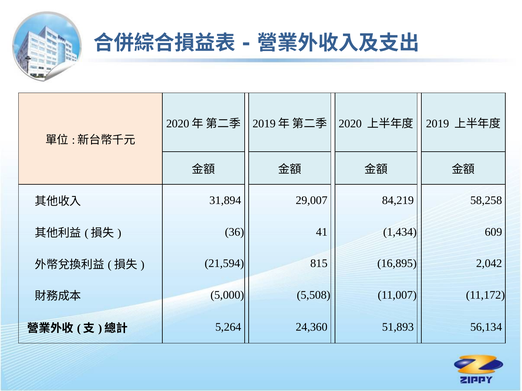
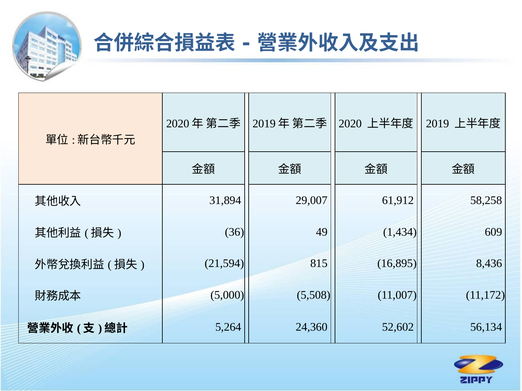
84,219: 84,219 -> 61,912 (398, 201)
41: 41 -> 49 (322, 232)
2,042: 2,042 -> 8,436 (489, 264)
51,893: 51,893 -> 52,602 (398, 328)
